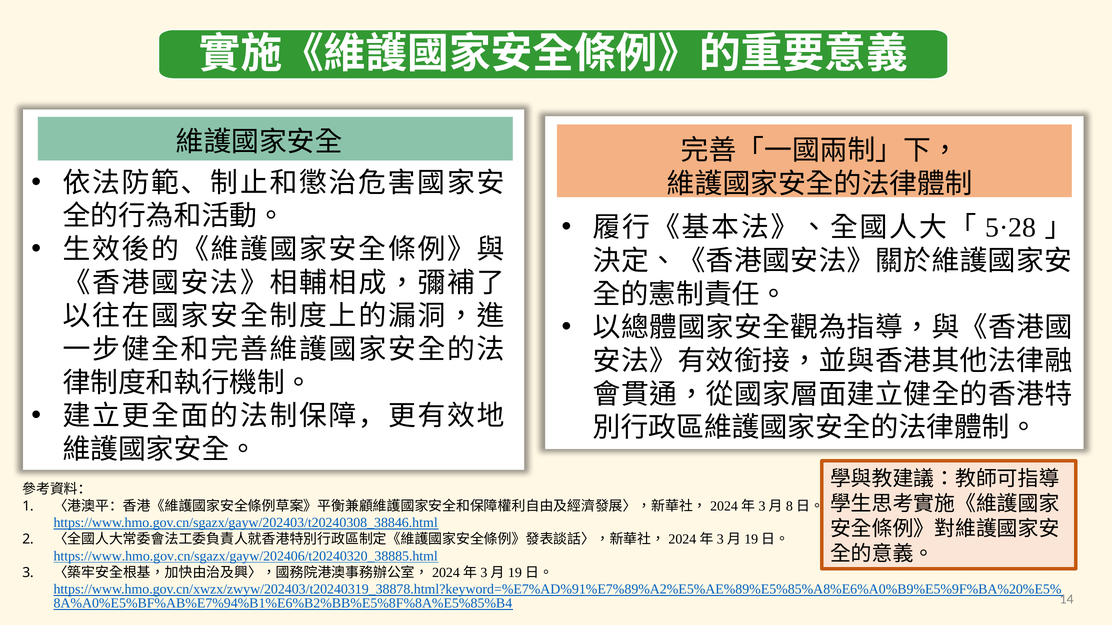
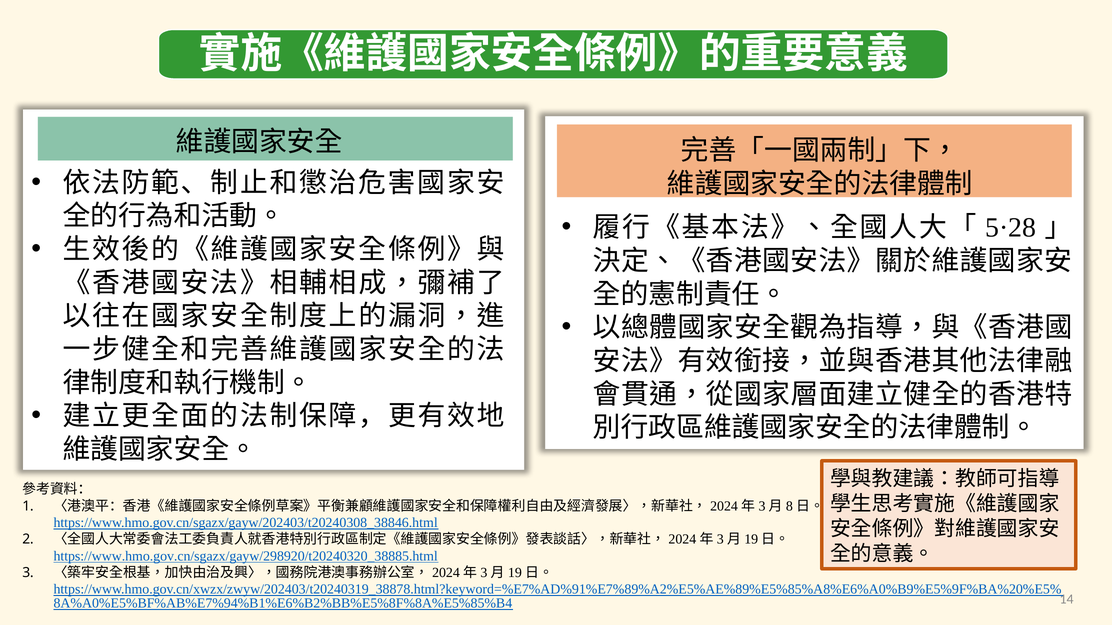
https://www.hmo.gov.cn/sgazx/gayw/202406/t20240320_38885.html: https://www.hmo.gov.cn/sgazx/gayw/202406/t20240320_38885.html -> https://www.hmo.gov.cn/sgazx/gayw/298920/t20240320_38885.html (246, 556)
